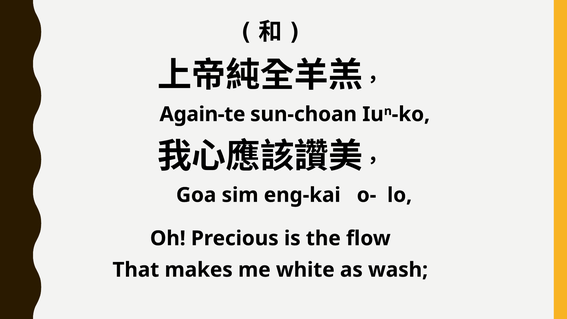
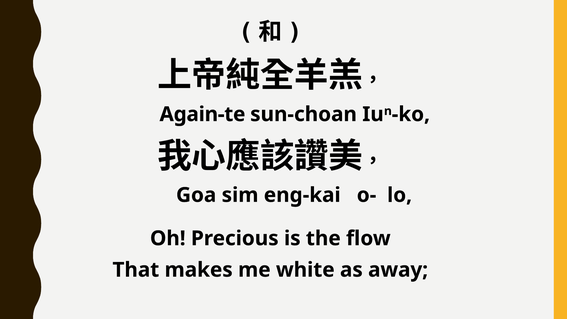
wash: wash -> away (398, 270)
